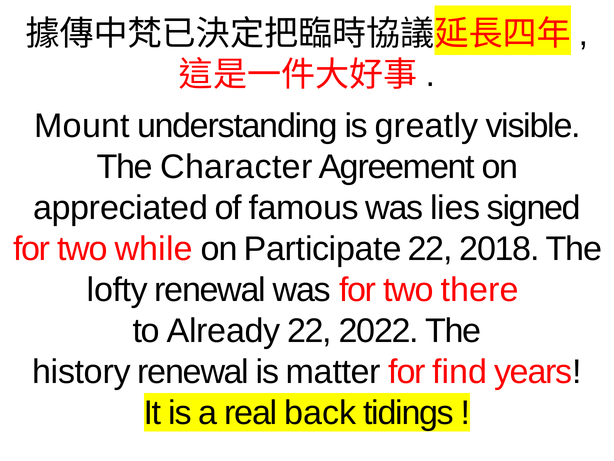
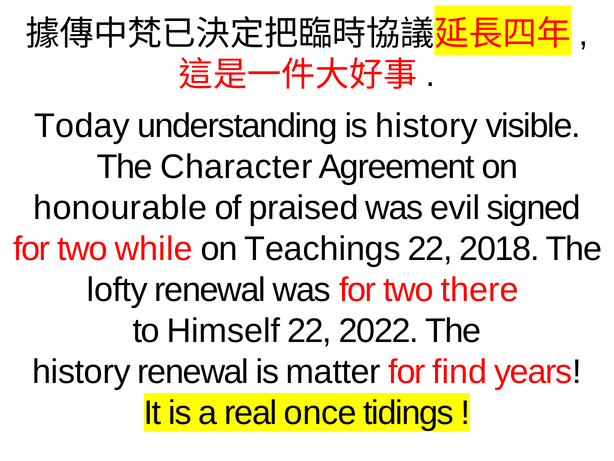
Mount: Mount -> Today (82, 126)
is greatly: greatly -> history (427, 126)
appreciated: appreciated -> honourable (120, 208)
famous: famous -> praised (304, 208)
lies: lies -> evil (455, 208)
Participate: Participate -> Teachings (323, 249)
Already: Already -> Himself (223, 330)
back: back -> once (320, 412)
